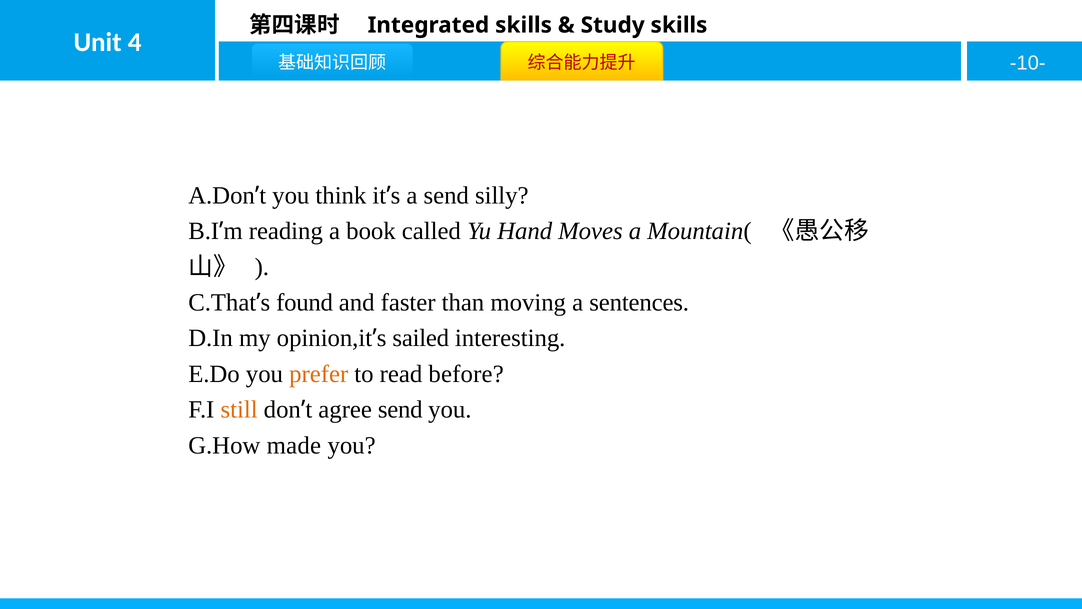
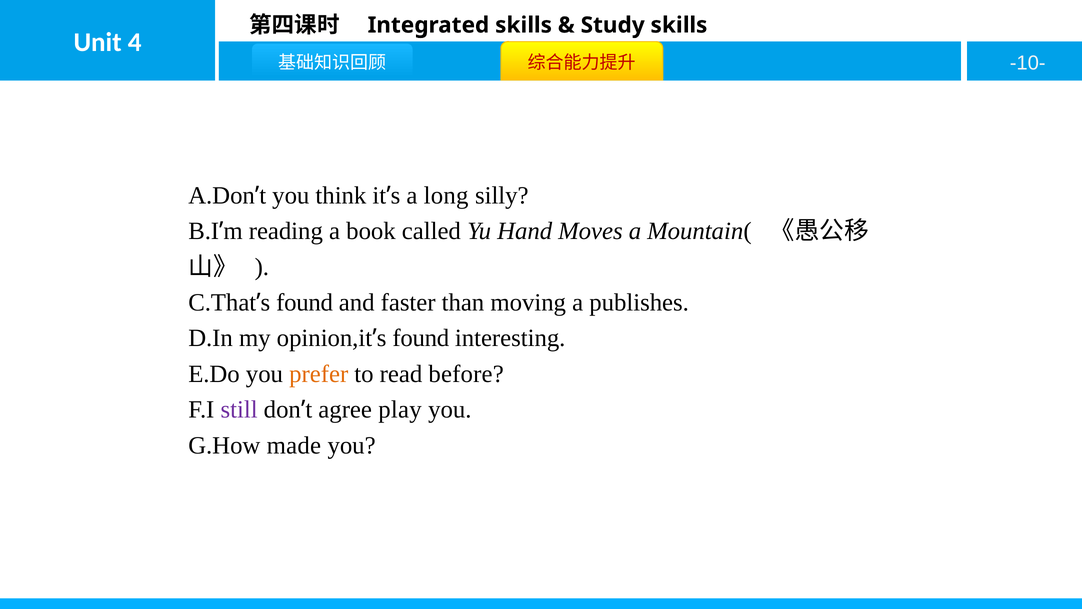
a send: send -> long (446, 195)
sentences: sentences -> publishes (639, 302)
sailed: sailed -> found (421, 338)
still colour: orange -> purple (239, 409)
agree send: send -> play (400, 409)
